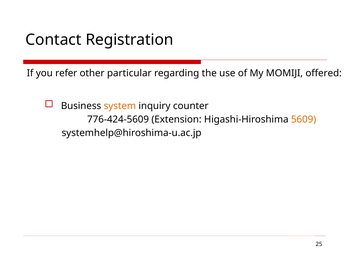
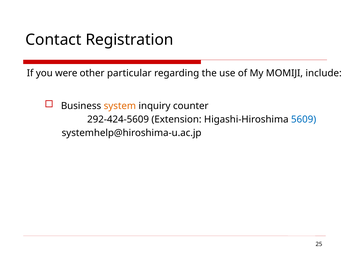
refer: refer -> were (66, 73)
offered: offered -> include (324, 73)
776-424-5609: 776-424-5609 -> 292-424-5609 (118, 119)
5609 colour: orange -> blue (304, 119)
